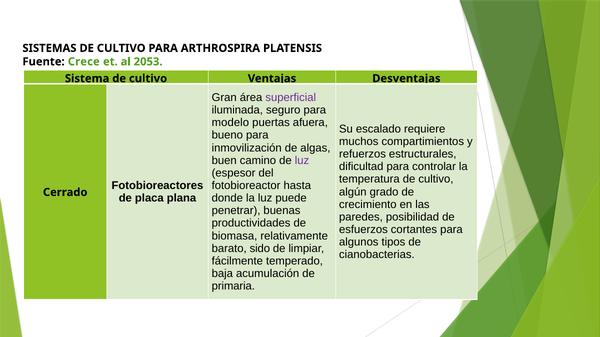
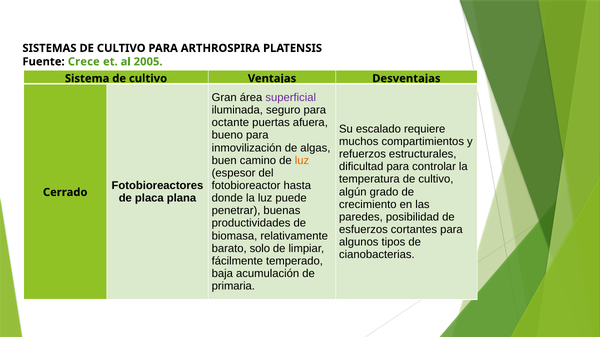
2053: 2053 -> 2005 (148, 62)
modelo: modelo -> octante (230, 123)
luz colour: purple -> orange (302, 161)
sido: sido -> solo (260, 249)
